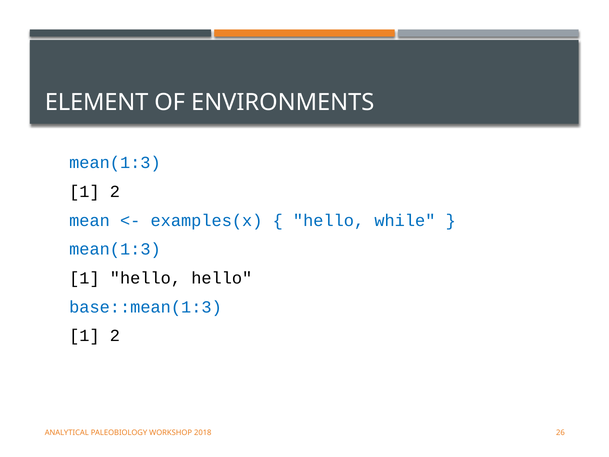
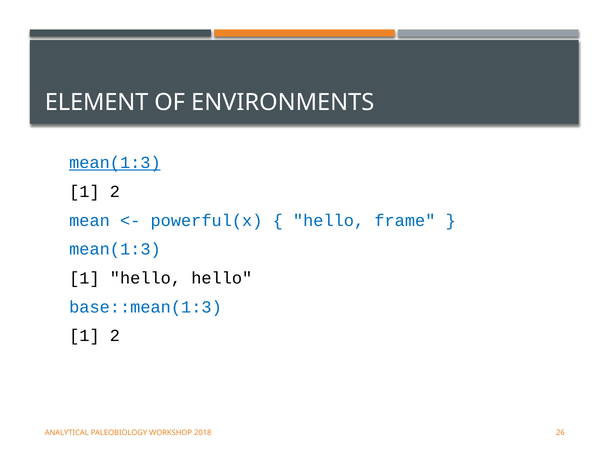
mean(1:3 underline: none -> present (115, 163)
examples(x: examples(x -> powerful(x (206, 220)
while: while -> frame (405, 220)
